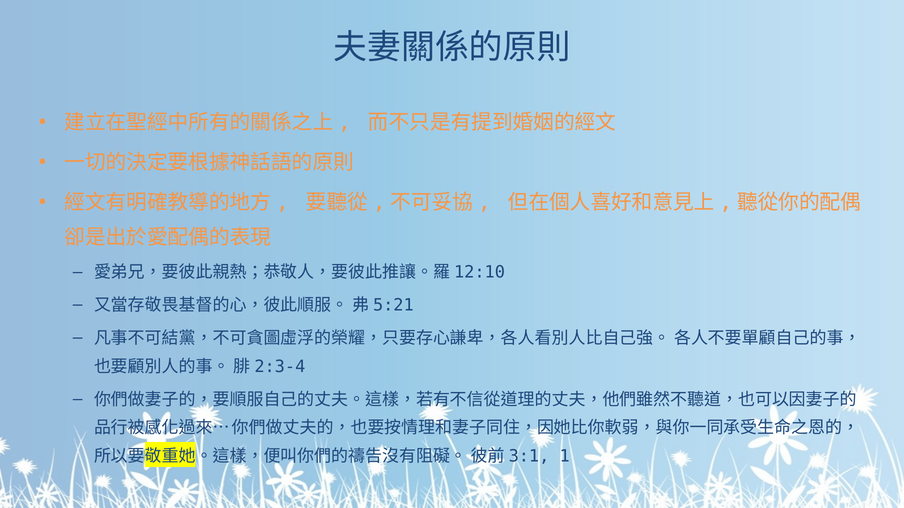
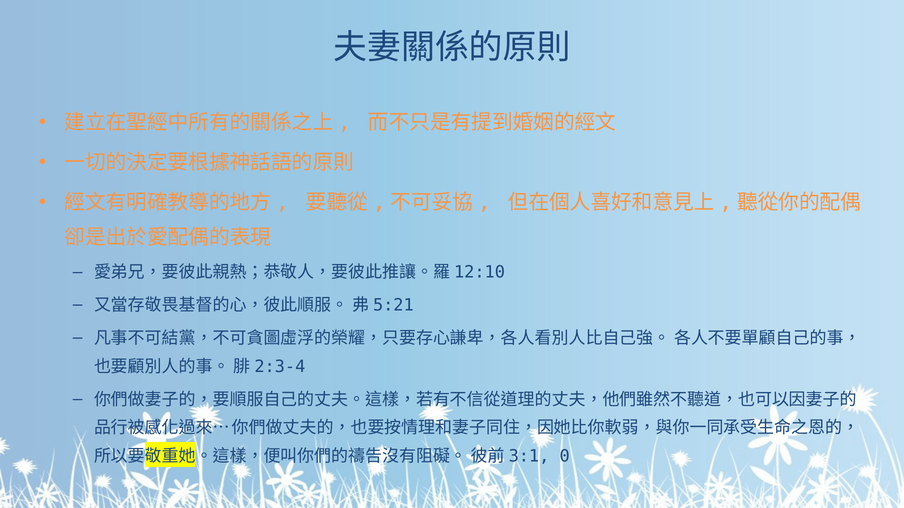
1: 1 -> 0 (565, 457)
